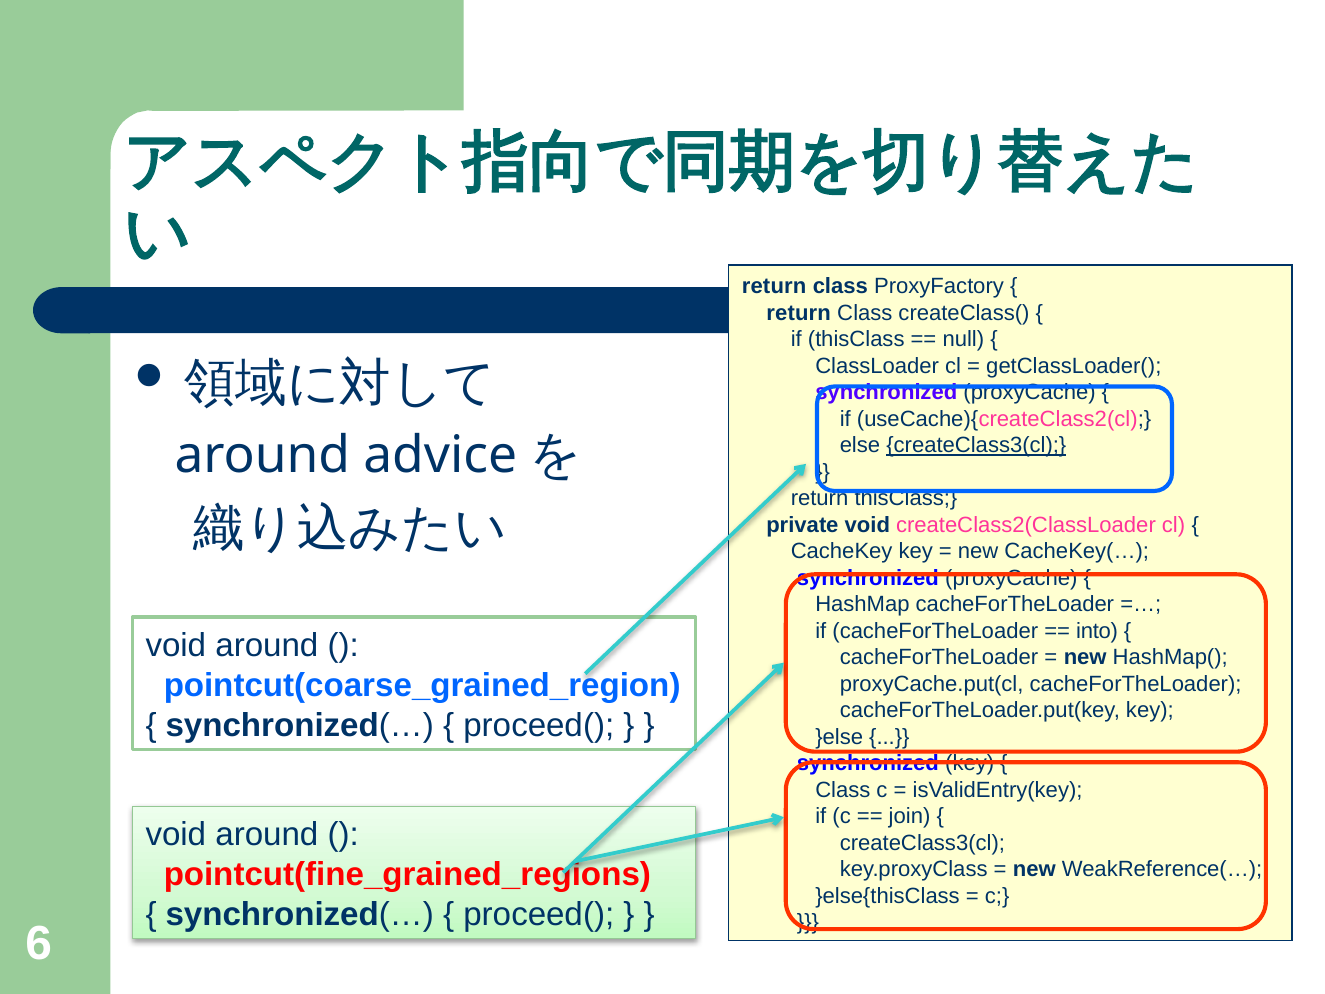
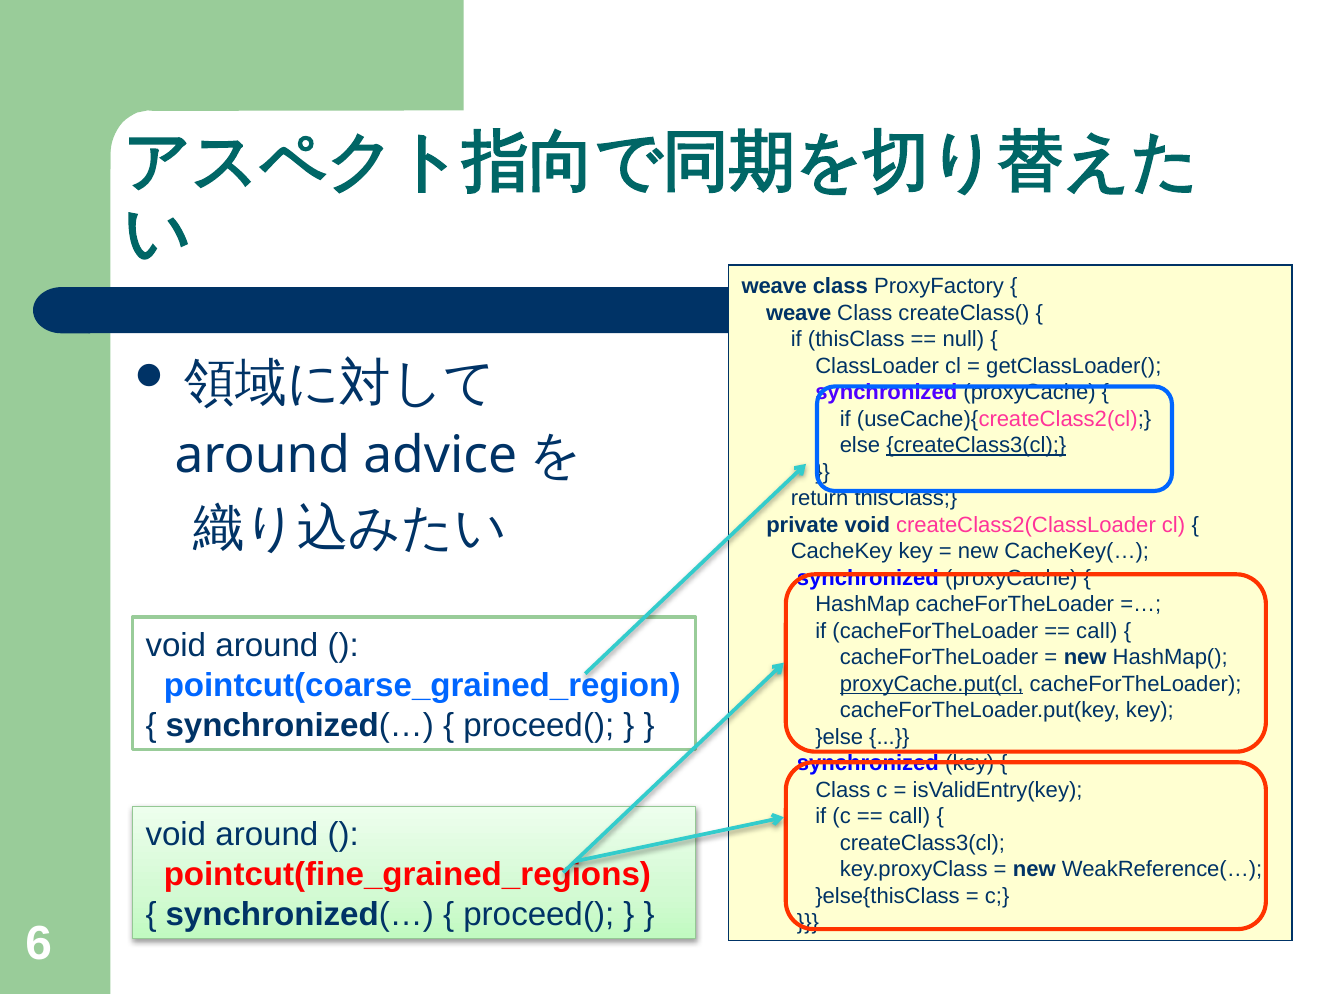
return: return -> weave (774, 286)
return: return -> weave (799, 313)
into: into -> call (1097, 631)
proxyCache.put(cl underline: none -> present (932, 684)
join: join -> call (909, 816)
